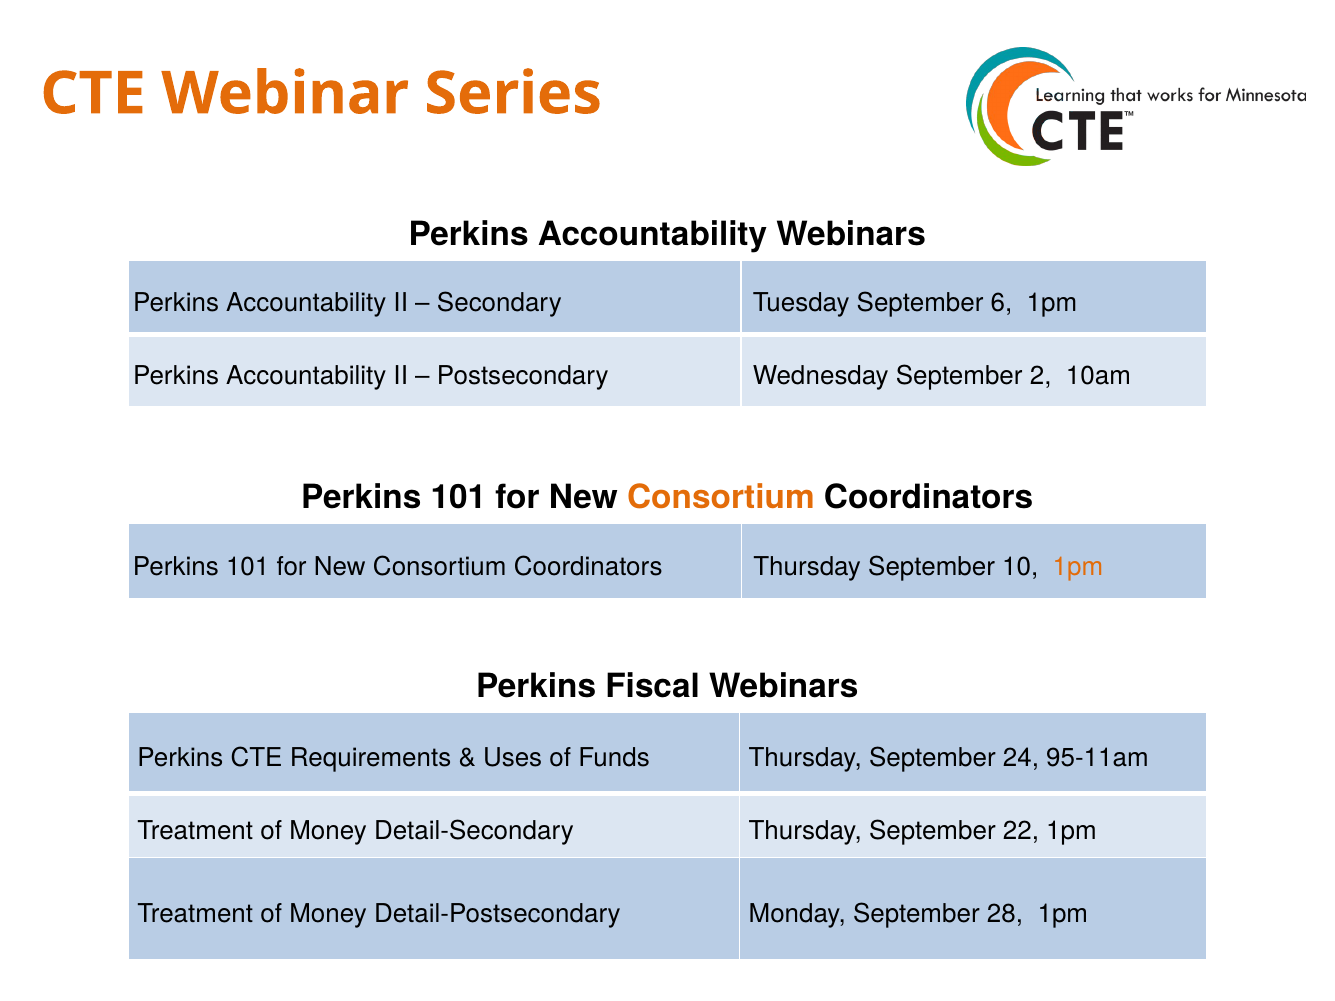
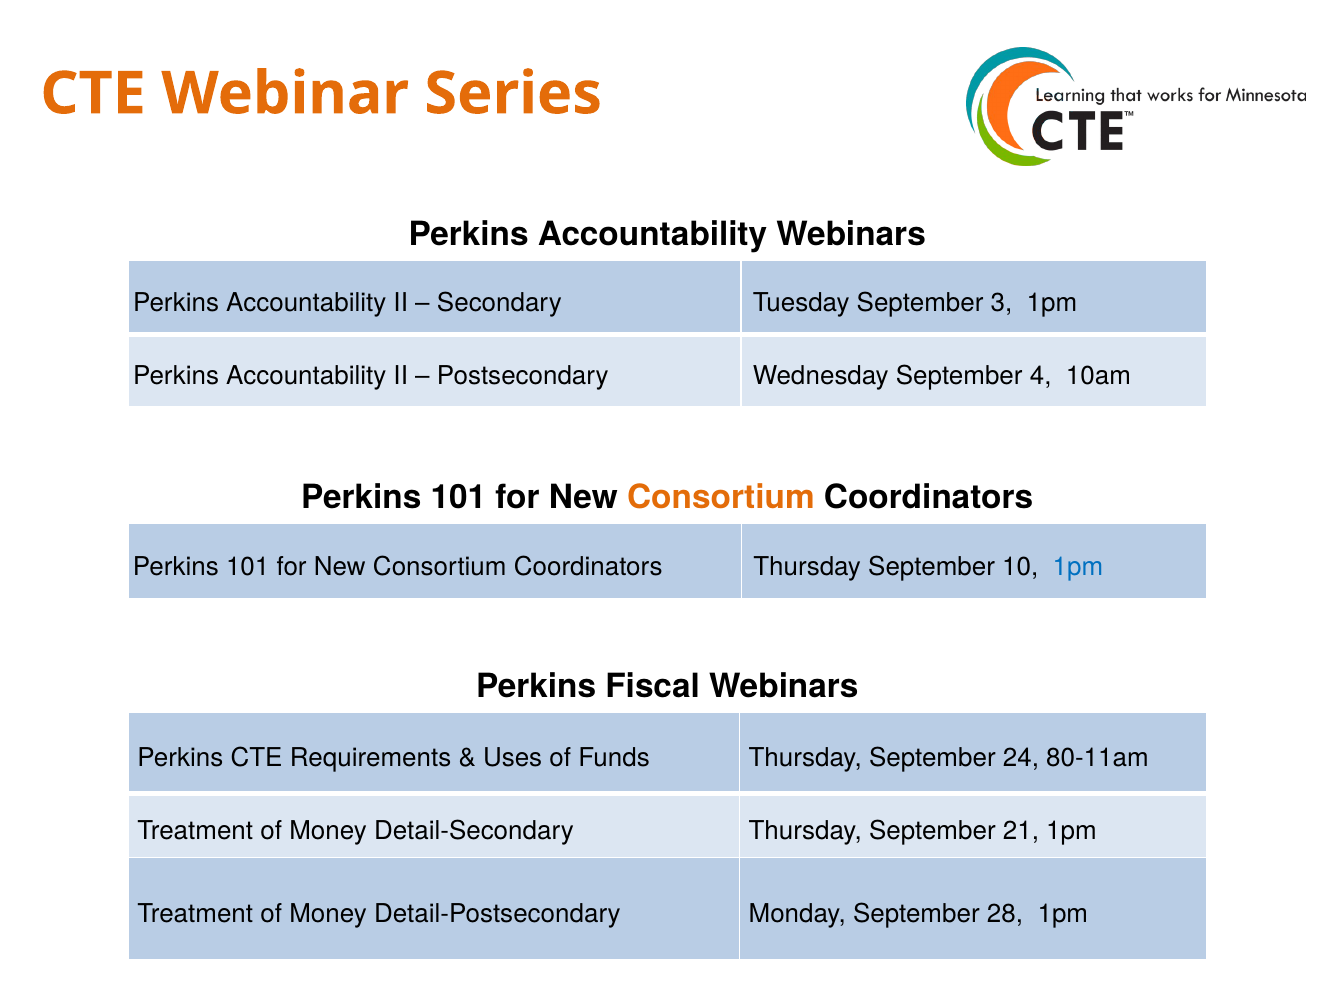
6: 6 -> 3 (1002, 303)
2: 2 -> 4 (1041, 376)
1pm colour: orange -> blue (1078, 567)
95-11am: 95-11am -> 80-11am (1097, 758)
22: 22 -> 21 (1021, 831)
